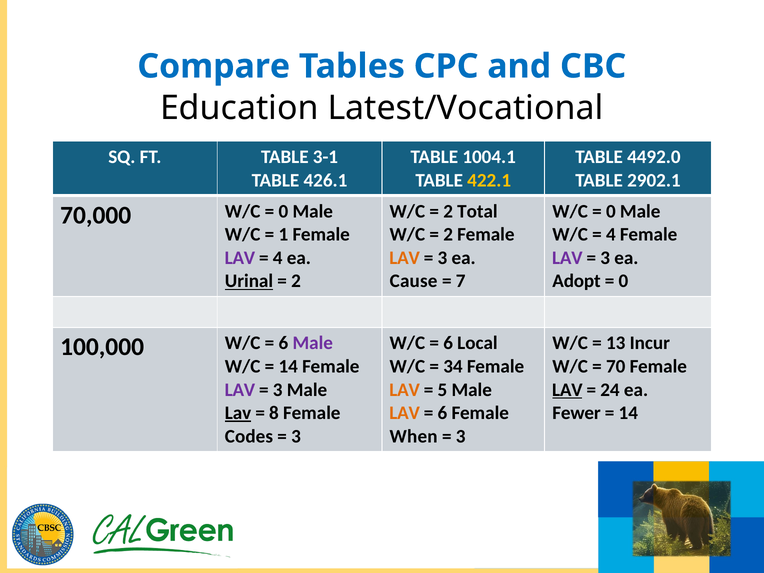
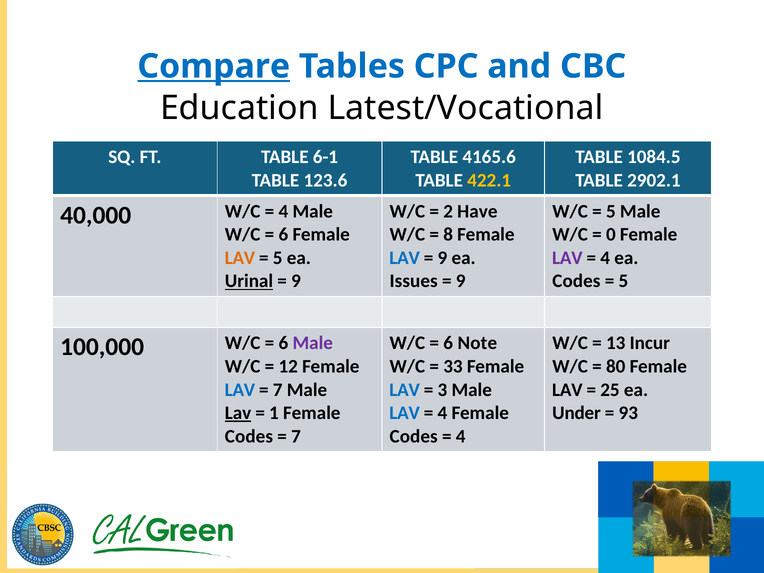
Compare underline: none -> present (214, 66)
3-1: 3-1 -> 6-1 (325, 157)
1004.1: 1004.1 -> 4165.6 (489, 157)
4492.0: 4492.0 -> 1084.5 (654, 157)
426.1: 426.1 -> 123.6 (325, 180)
Total: Total -> Have (477, 211)
0: 0 -> 5 (611, 211)
70,000: 70,000 -> 40,000 (96, 215)
0: 0 -> 4 (283, 211)
1: 1 -> 6 (283, 235)
2: 2 -> 8 (448, 235)
4: 4 -> 0 (611, 235)
LAV colour: purple -> orange (240, 258)
4: 4 -> 5 (278, 258)
LAV colour: orange -> blue (405, 258)
3: 3 -> 9 (442, 258)
3: 3 -> 4 (605, 258)
2: 2 -> 9 (296, 281)
Cause: Cause -> Issues (414, 281)
7: 7 -> 9 (461, 281)
Adopt: Adopt -> Codes (576, 281)
0: 0 -> 5 (623, 281)
Local: Local -> Note (477, 343)
14: 14 -> 12 (288, 366)
34: 34 -> 33 (453, 366)
70: 70 -> 80 (616, 366)
LAV colour: purple -> blue (240, 390)
3: 3 -> 7 (278, 390)
LAV colour: orange -> blue (405, 390)
5: 5 -> 3 (442, 390)
LAV underline: present -> none (567, 390)
24: 24 -> 25 (610, 390)
8: 8 -> 1 (274, 413)
LAV colour: orange -> blue (405, 413)
6: 6 -> 4 (442, 413)
Fewer: Fewer -> Under (577, 413)
14: 14 -> 93 (628, 413)
3: 3 -> 7 (296, 436)
When: When -> Codes (414, 436)
3: 3 -> 4 (461, 436)
